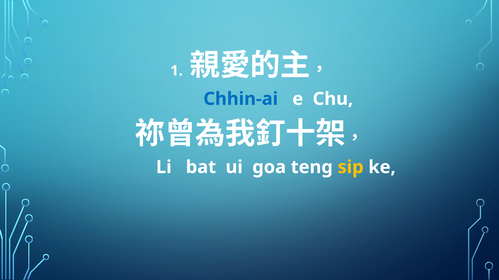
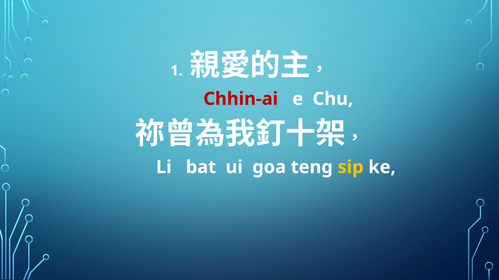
Chhin-ai colour: blue -> red (241, 99)
